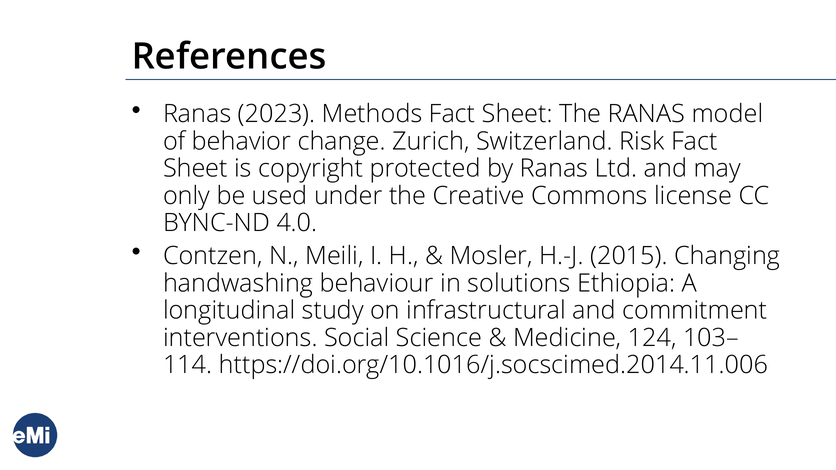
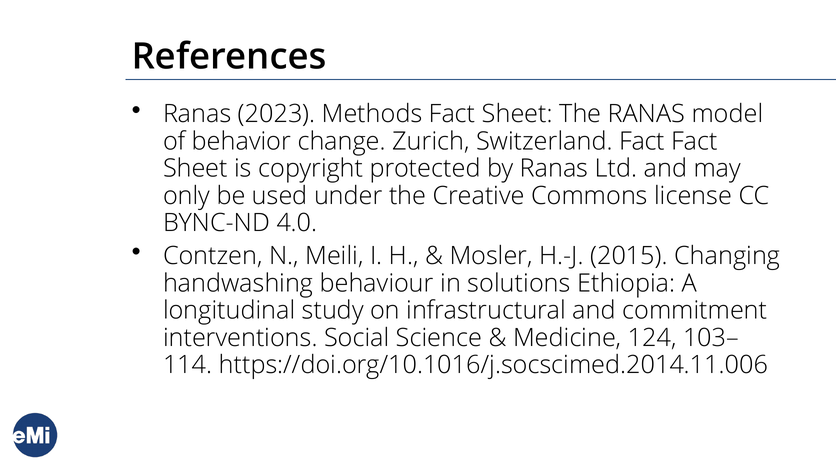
Switzerland Risk: Risk -> Fact (642, 141)
